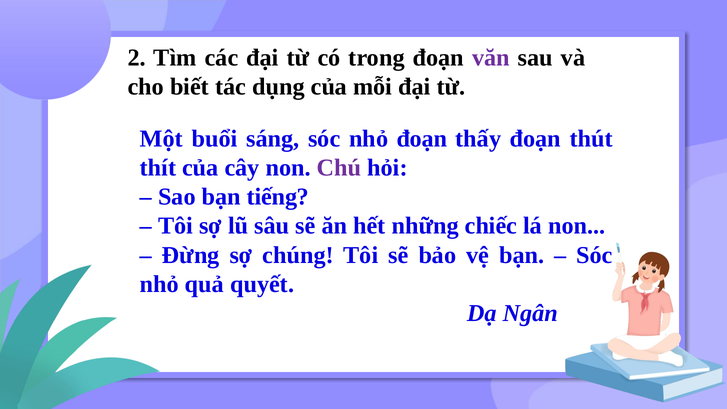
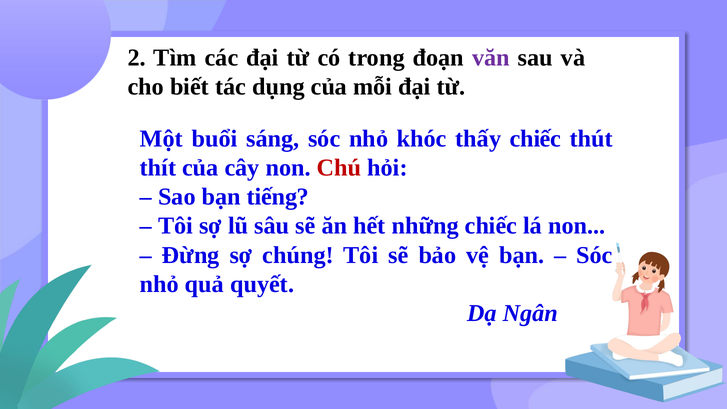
nhỏ đoạn: đoạn -> khóc (422, 139)
thấy đoạn: đoạn -> chiếc (535, 139)
Chú colour: purple -> red (339, 168)
